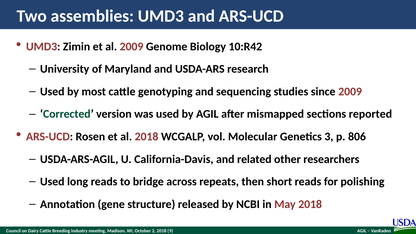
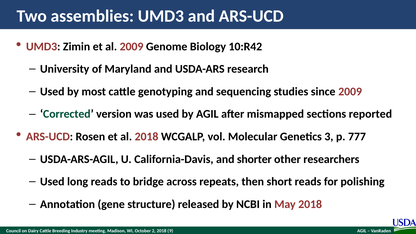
806: 806 -> 777 (357, 137)
related: related -> shorter (254, 159)
